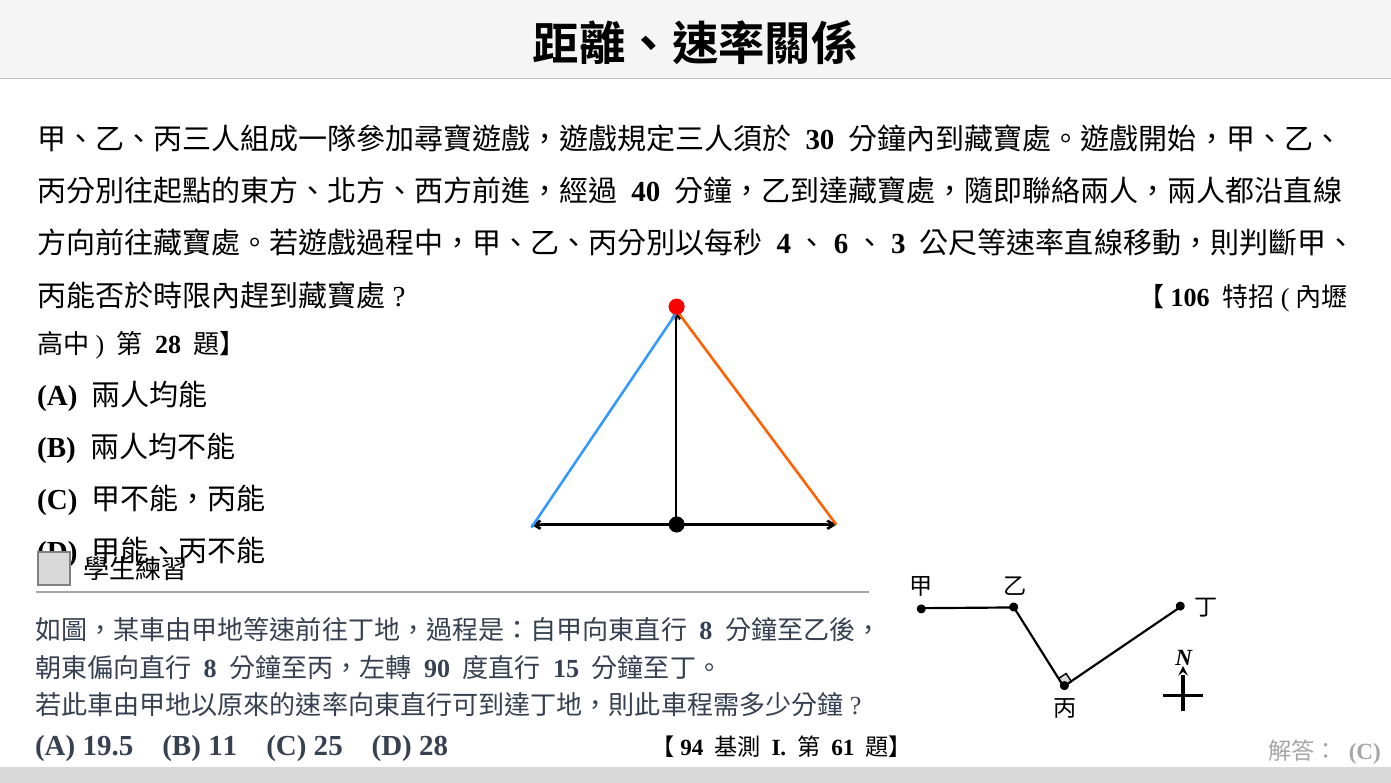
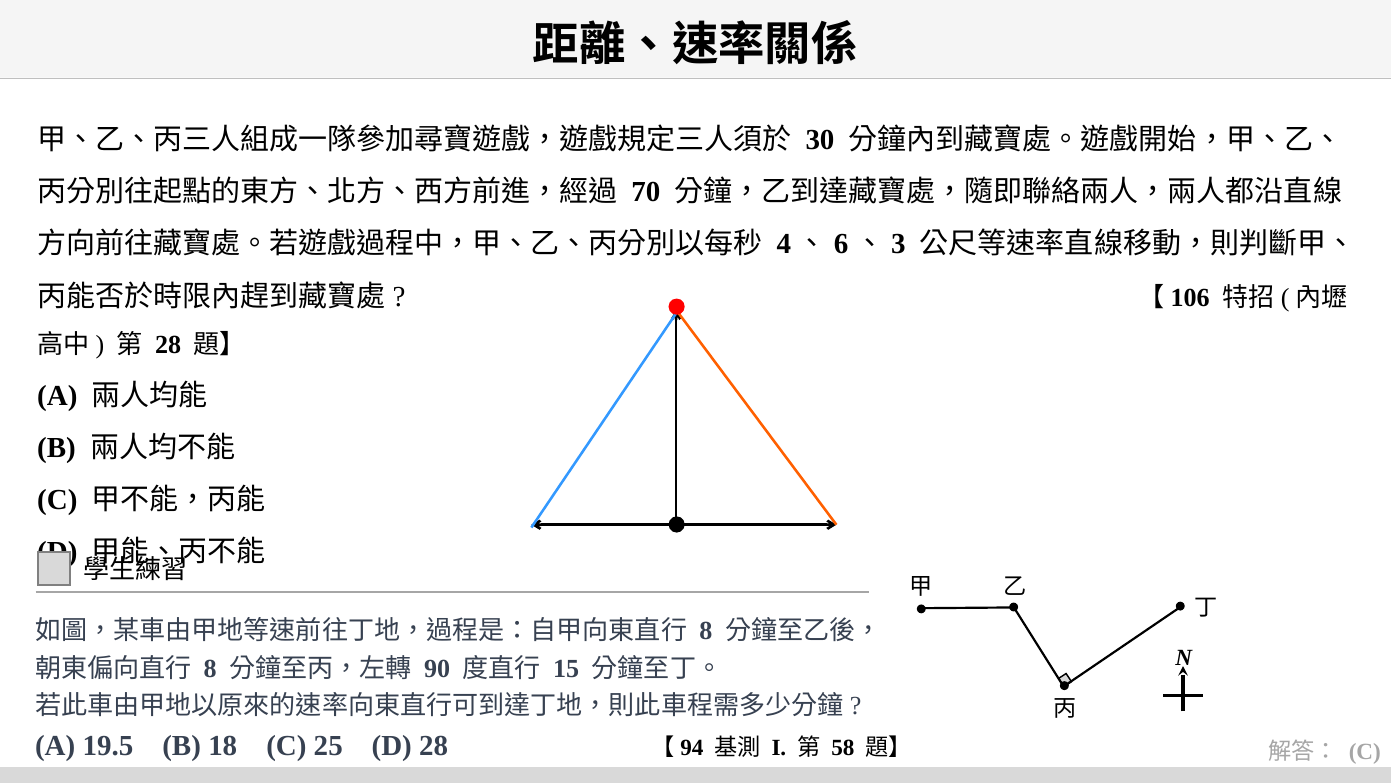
40: 40 -> 70 (646, 192)
11: 11 -> 18 (223, 746)
61: 61 -> 58 (843, 748)
